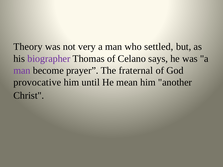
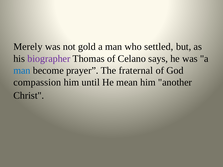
Theory: Theory -> Merely (28, 47)
very: very -> gold (87, 47)
man colour: purple -> blue (22, 71)
provocative: provocative -> compassion (37, 83)
